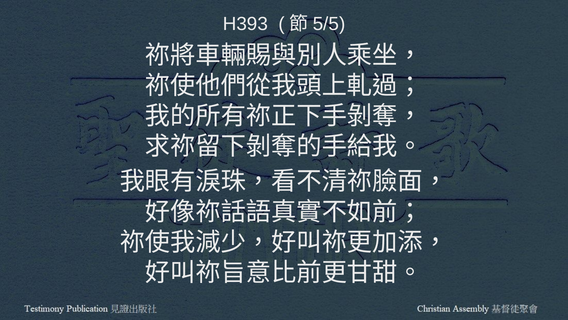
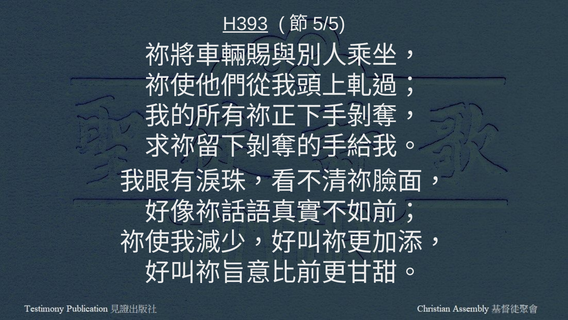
H393 underline: none -> present (245, 24)
